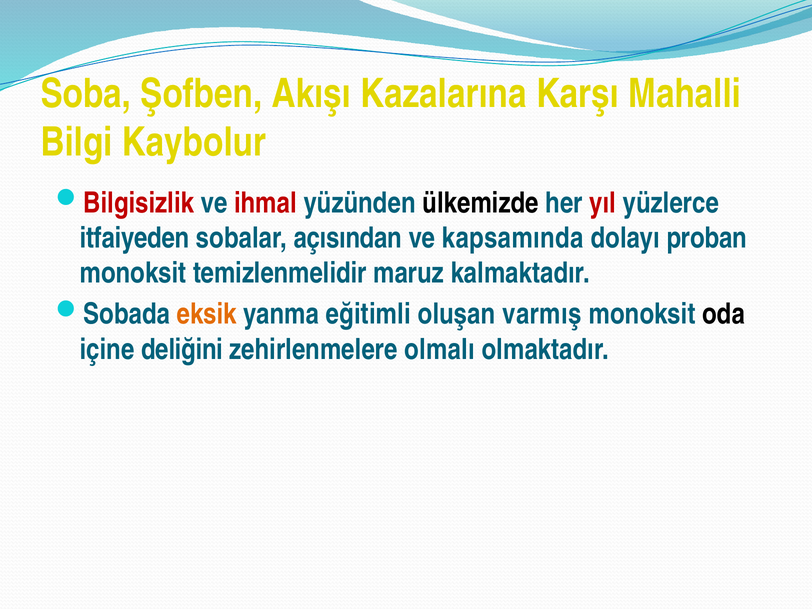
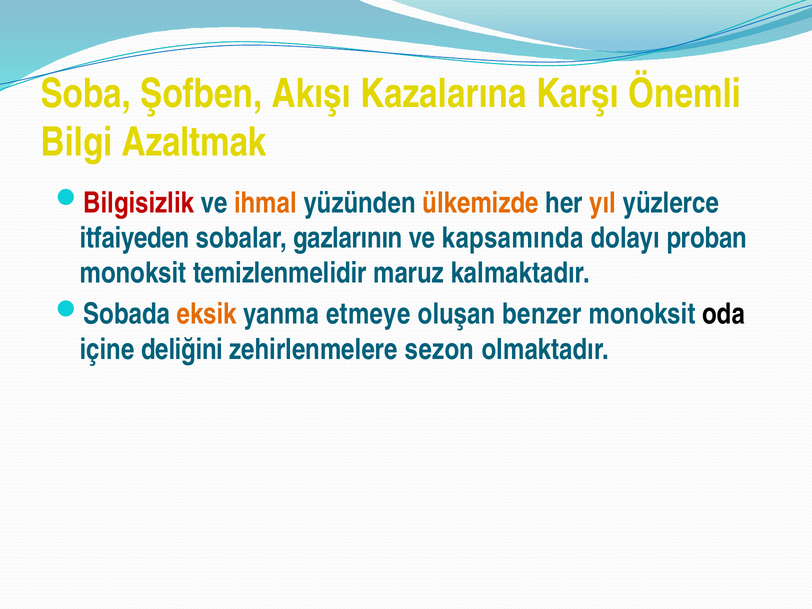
Mahalli: Mahalli -> Önemli (685, 94)
Kaybolur: Kaybolur -> Azaltmak (194, 143)
ihmal colour: red -> orange (265, 203)
ülkemizde colour: black -> orange (481, 203)
yıl colour: red -> orange (603, 203)
açısından: açısından -> gazlarının (348, 238)
eğitimli: eğitimli -> etmeye (368, 314)
varmış: varmış -> benzer (542, 314)
olmalı: olmalı -> sezon (440, 349)
